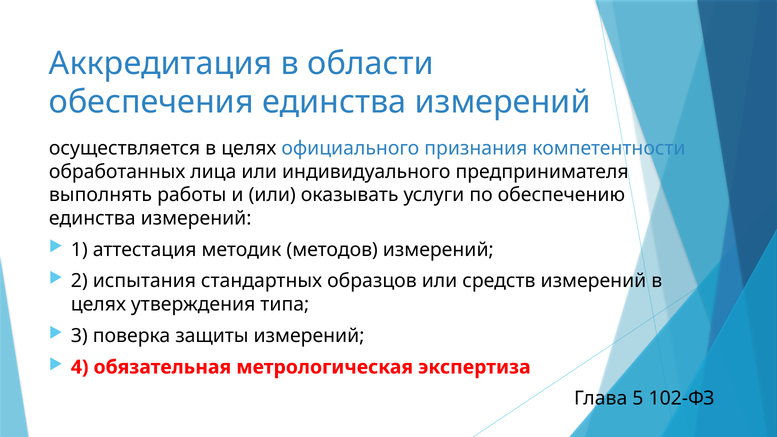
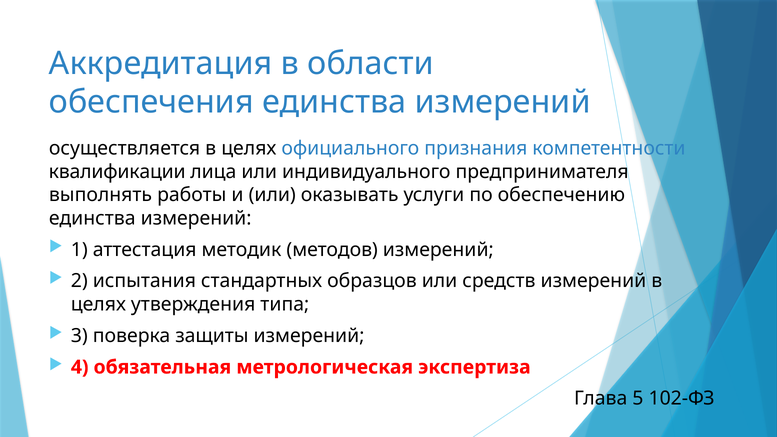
обработанных: обработанных -> квалификации (117, 172)
